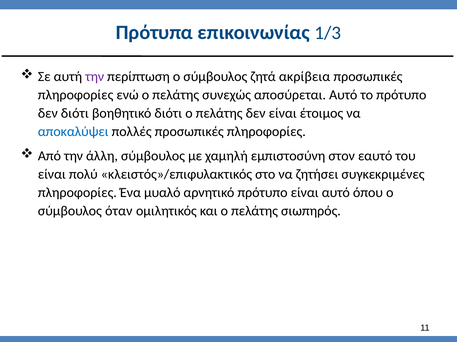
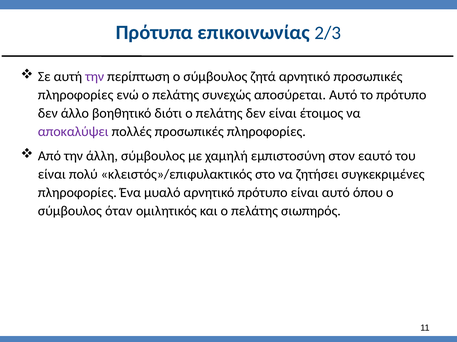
1/3: 1/3 -> 2/3 (328, 33)
ζητά ακρίβεια: ακρίβεια -> αρνητικό (305, 77)
δεν διότι: διότι -> άλλο (75, 114)
αποκαλύψει colour: blue -> purple (73, 132)
